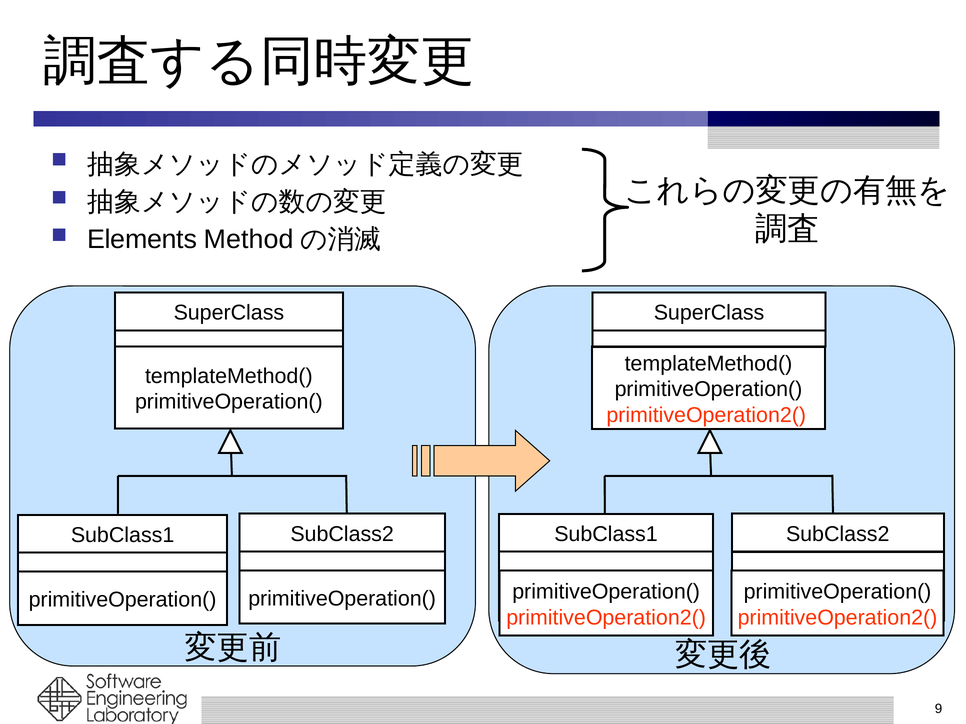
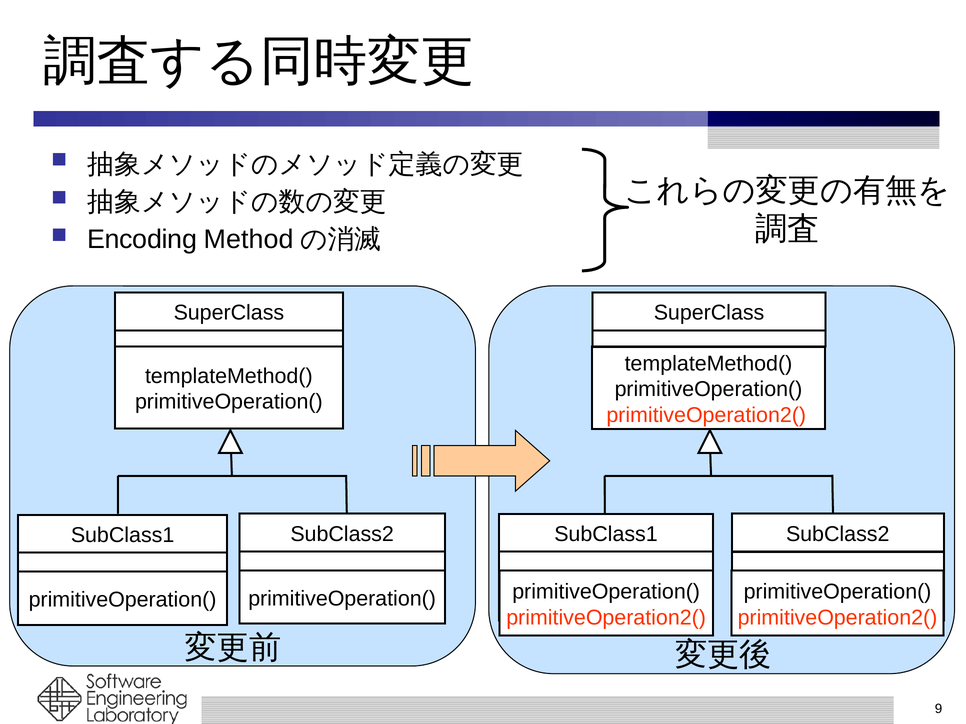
Elements: Elements -> Encoding (142, 240)
